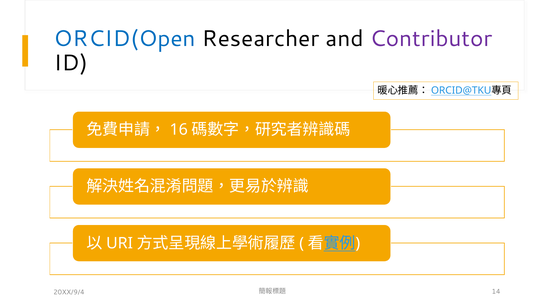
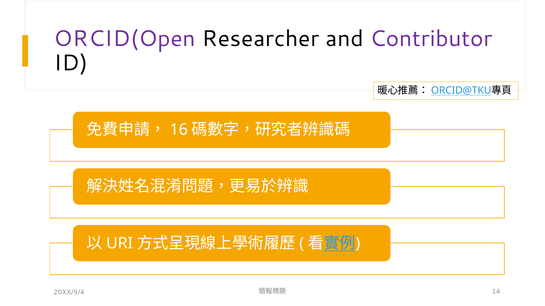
ORCID(Open colour: blue -> purple (125, 39)
